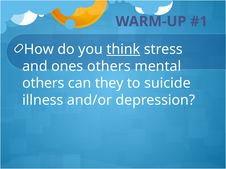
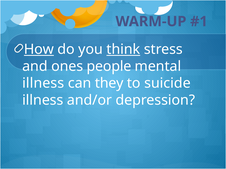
How underline: none -> present (39, 49)
ones others: others -> people (109, 66)
others: others -> illness (43, 83)
